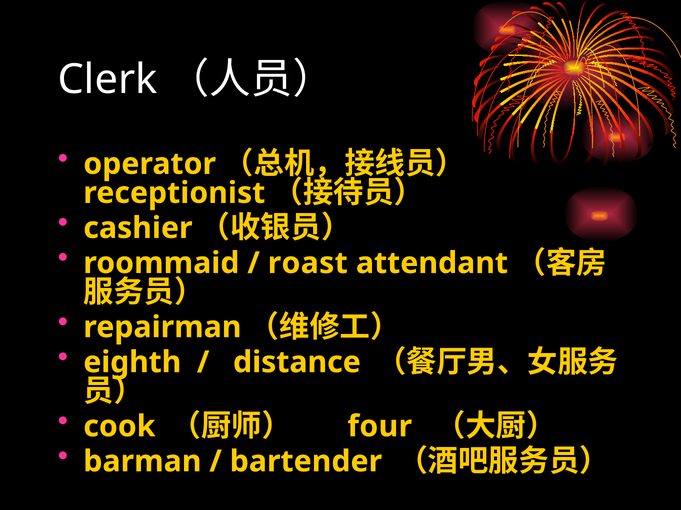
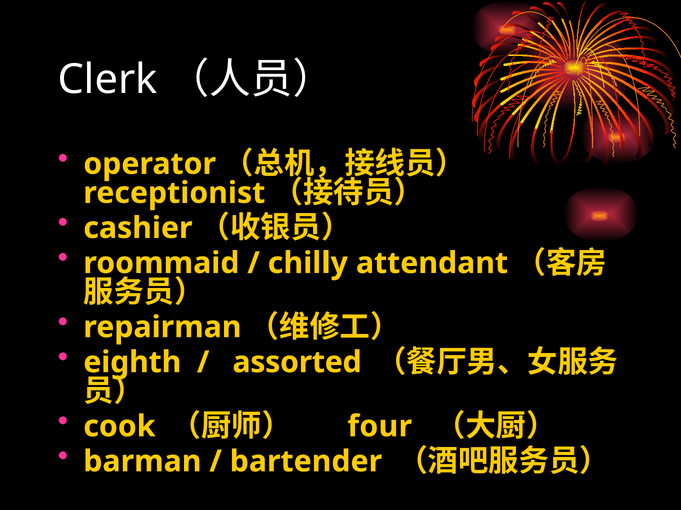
roast: roast -> chilly (308, 263)
distance: distance -> assorted (297, 363)
